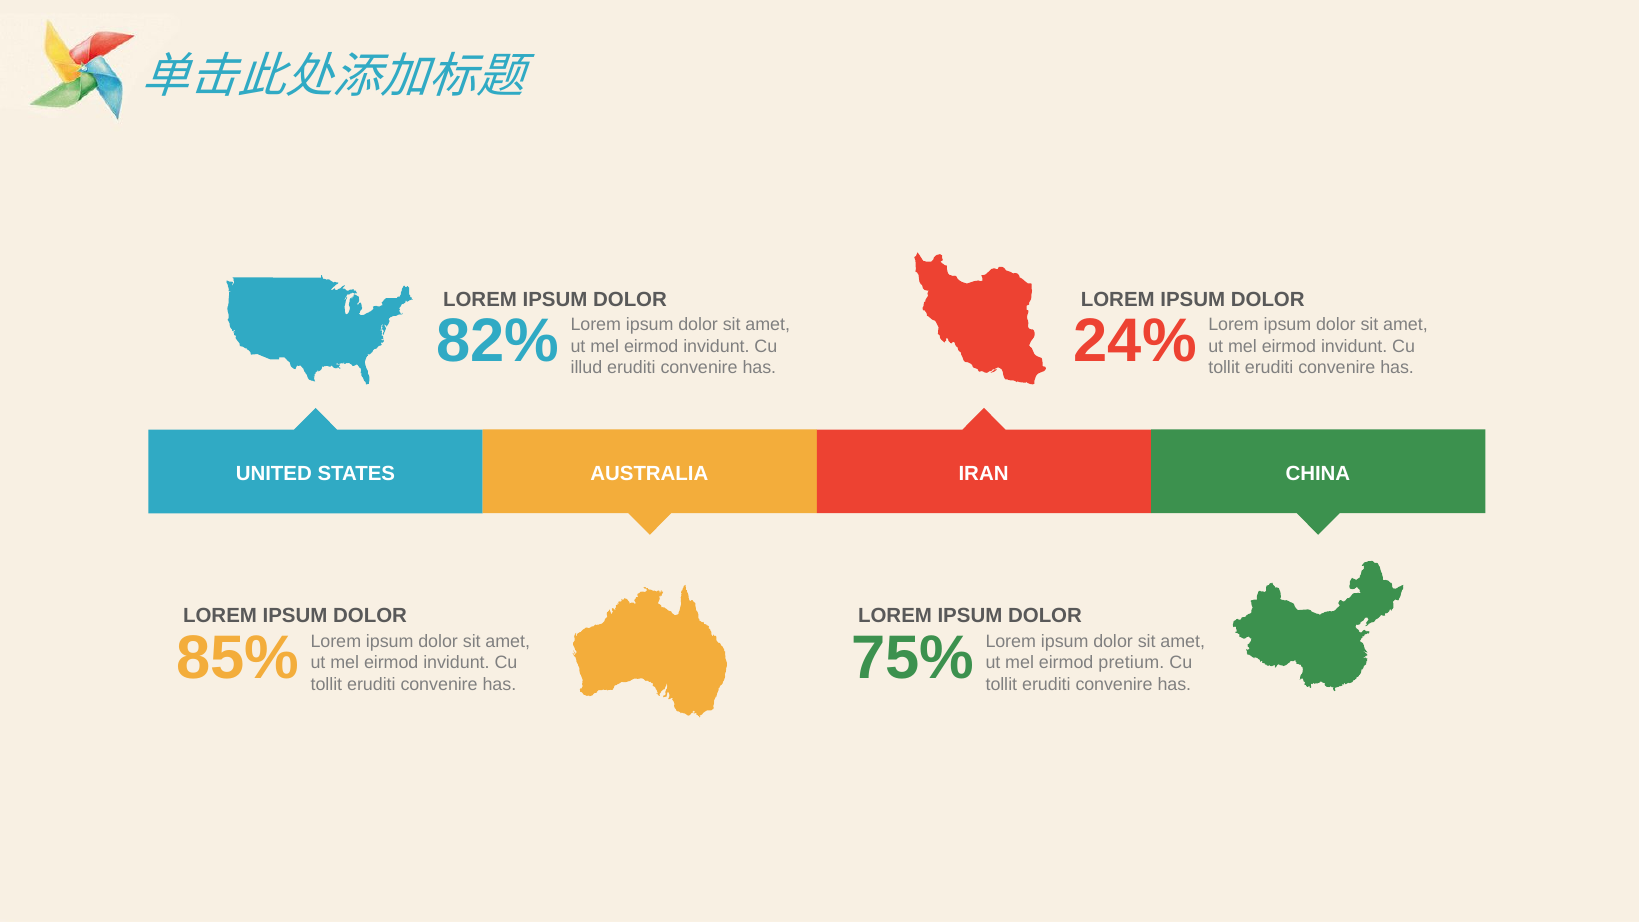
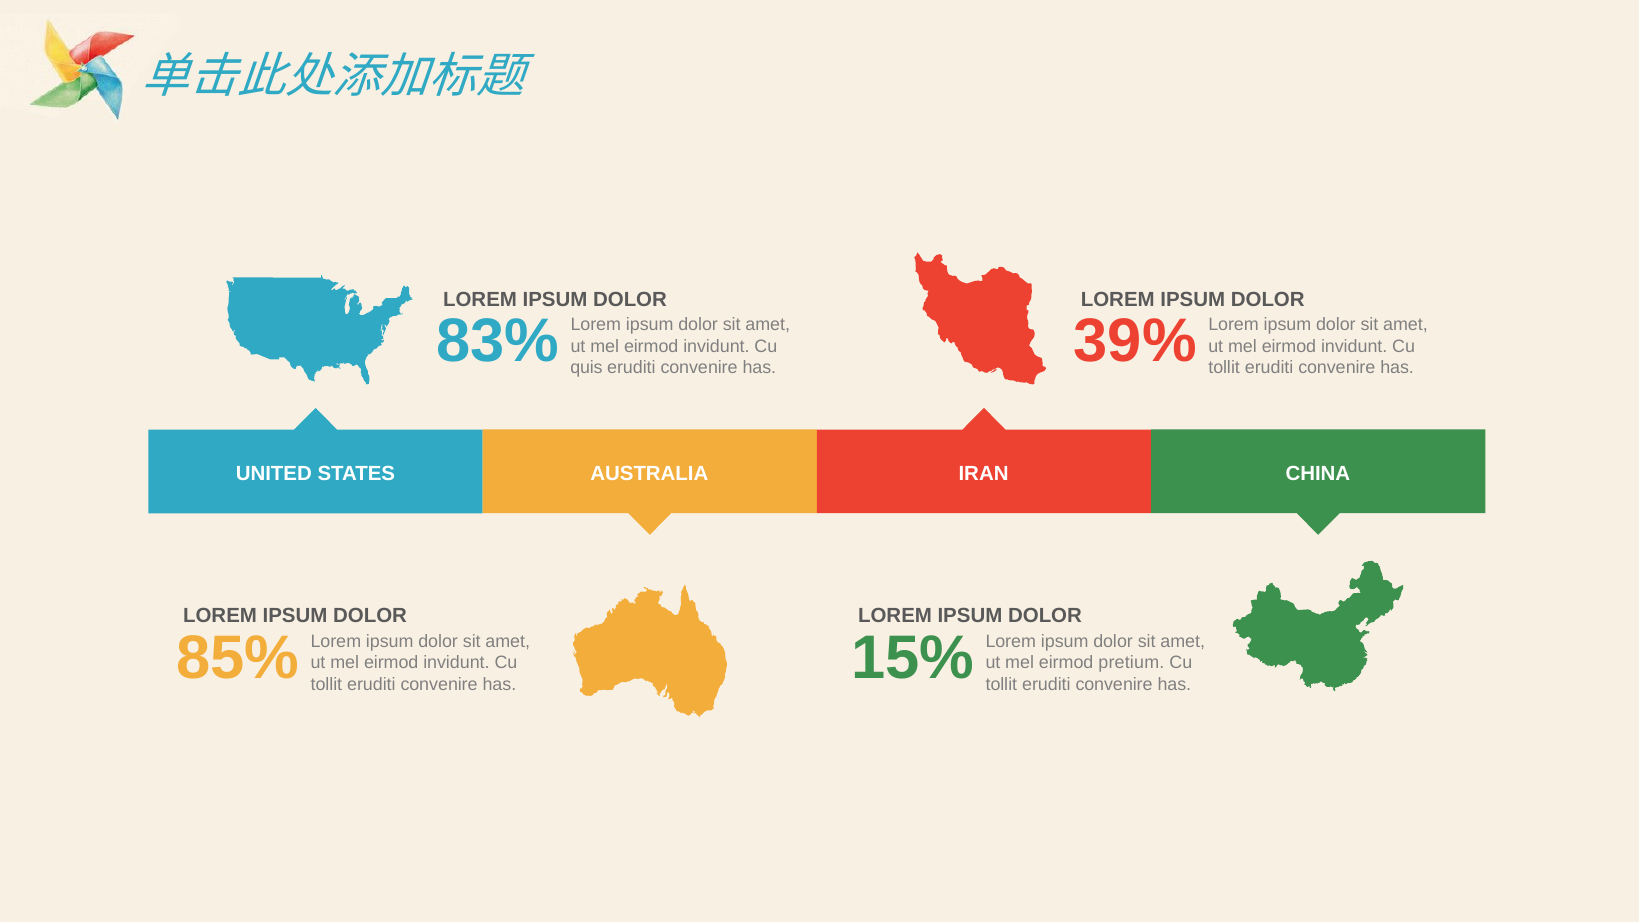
82%: 82% -> 83% (497, 341)
24%: 24% -> 39% (1135, 341)
illud: illud -> quis (586, 368)
75%: 75% -> 15% (913, 658)
